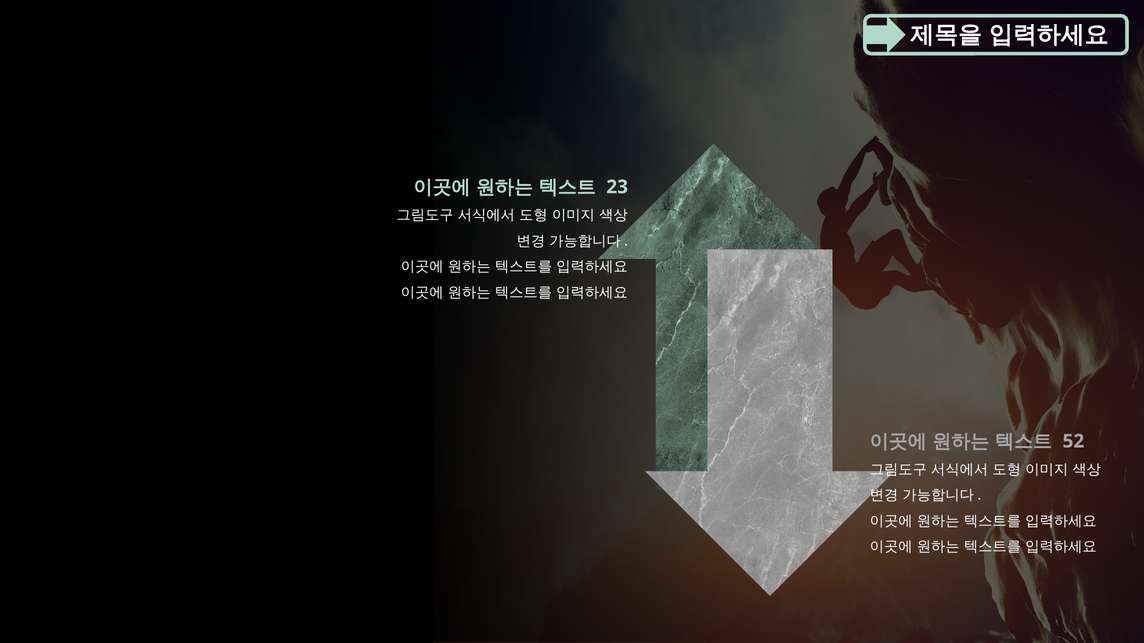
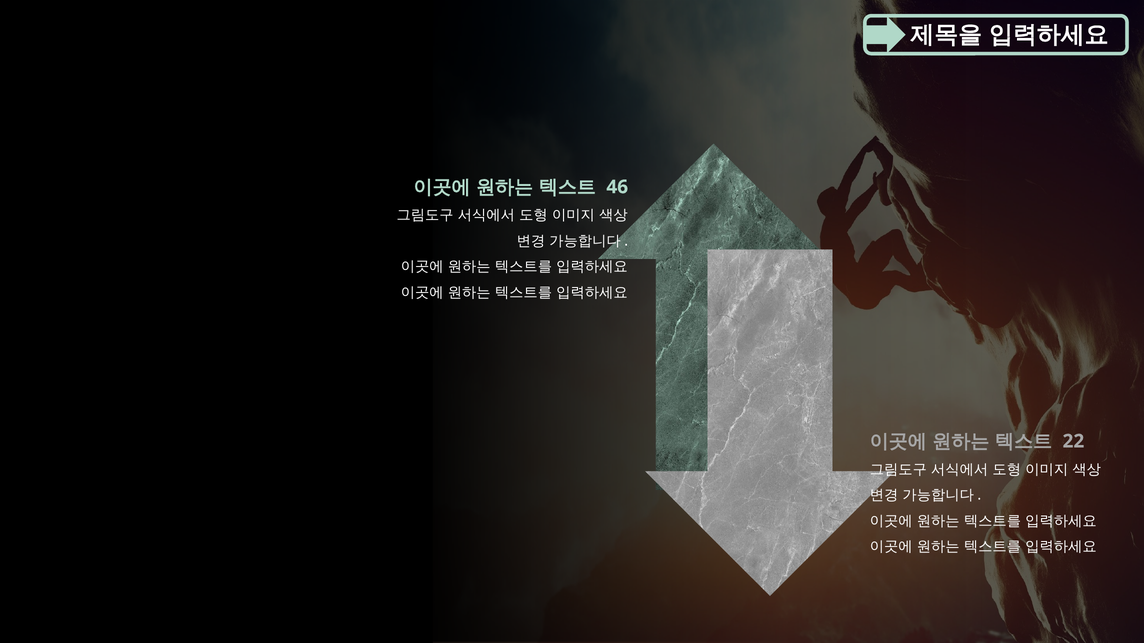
23: 23 -> 46 (617, 187)
52: 52 -> 22 (1073, 442)
